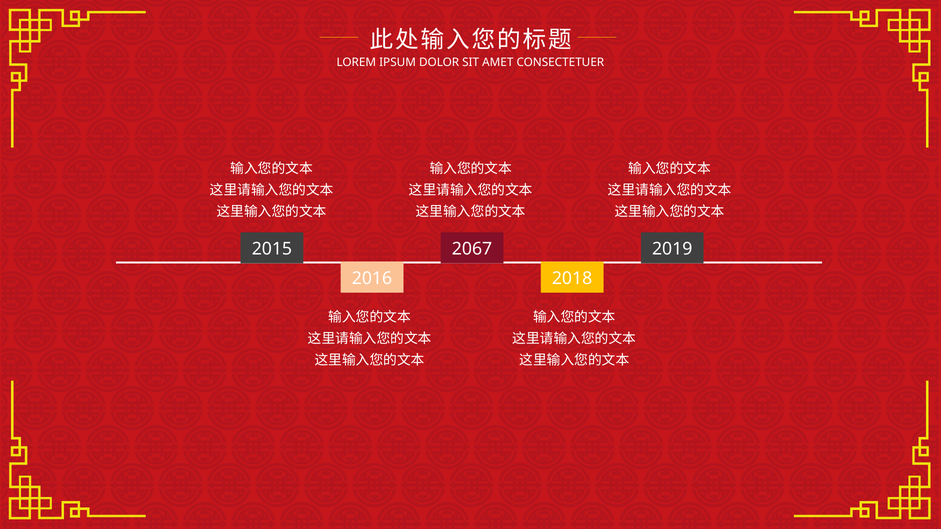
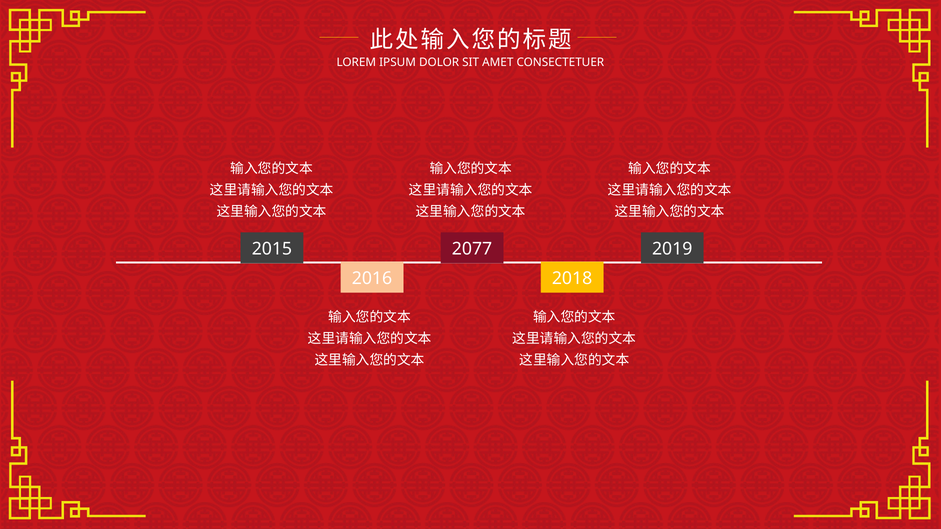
2067: 2067 -> 2077 (472, 249)
